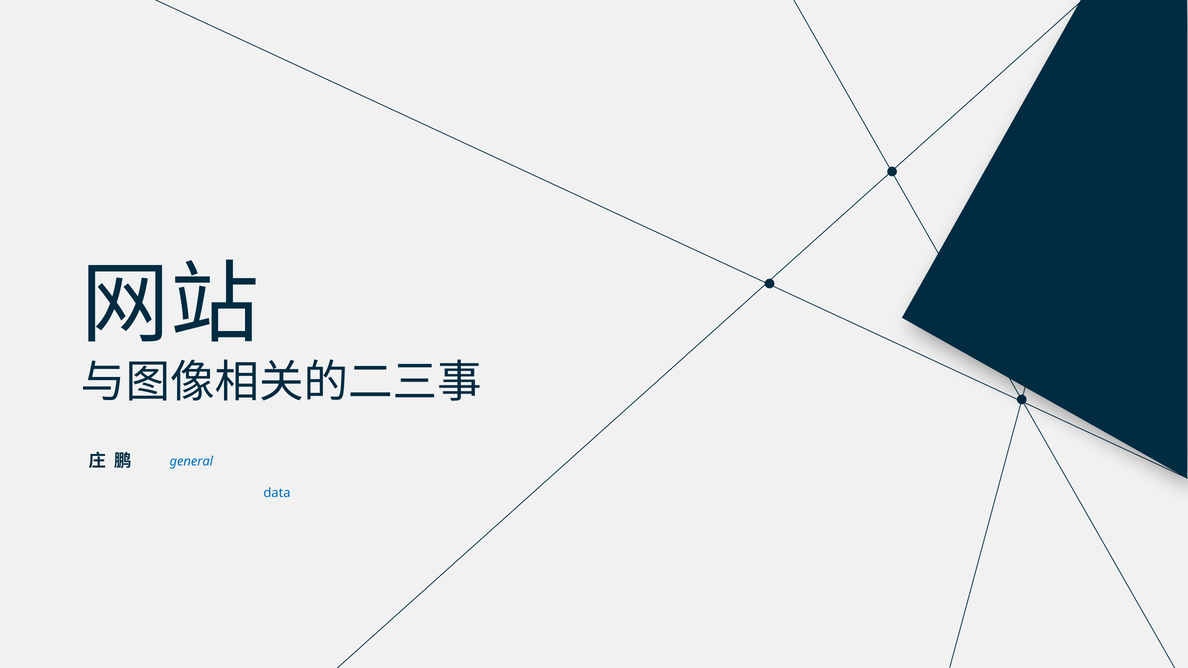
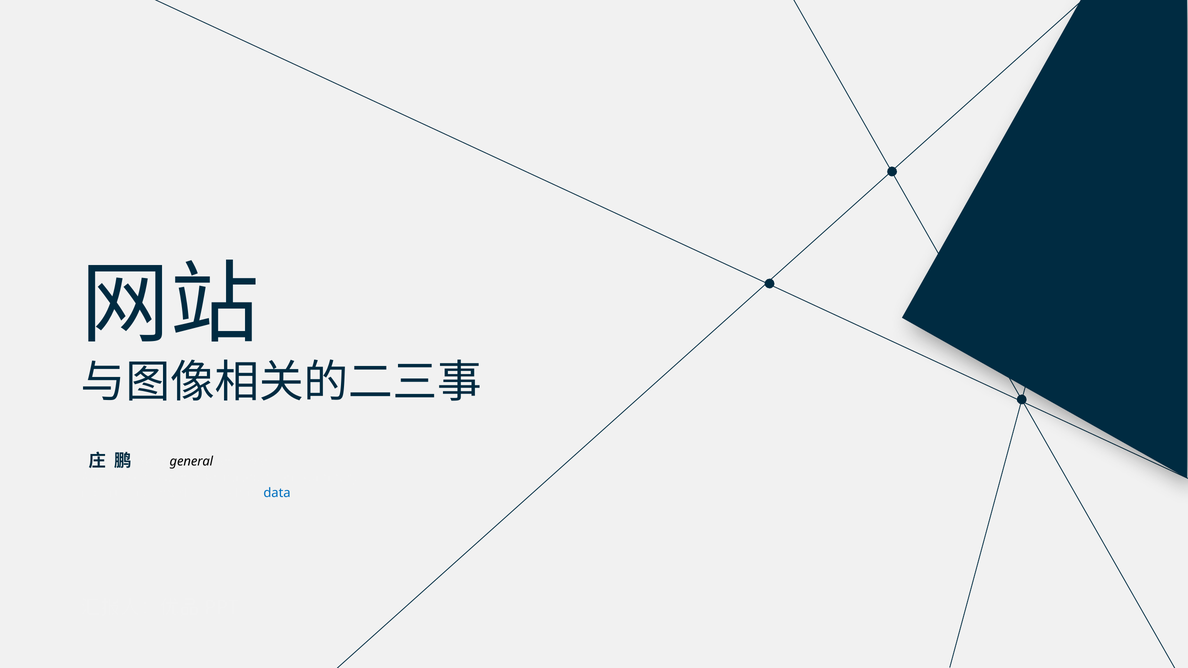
general colour: blue -> black (191, 462)
